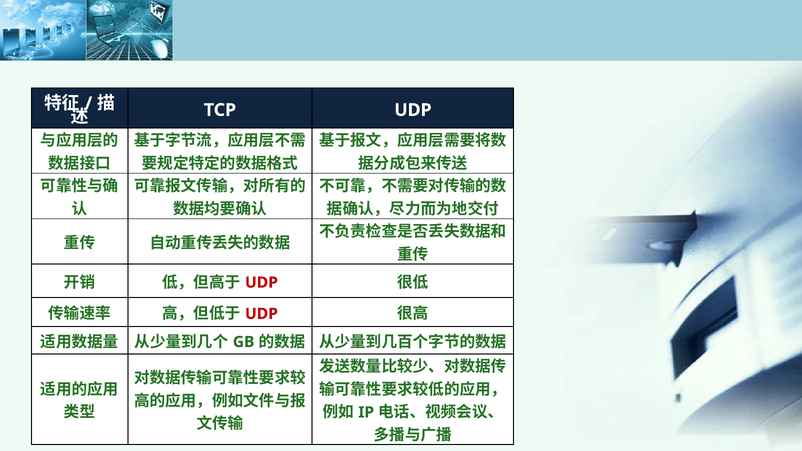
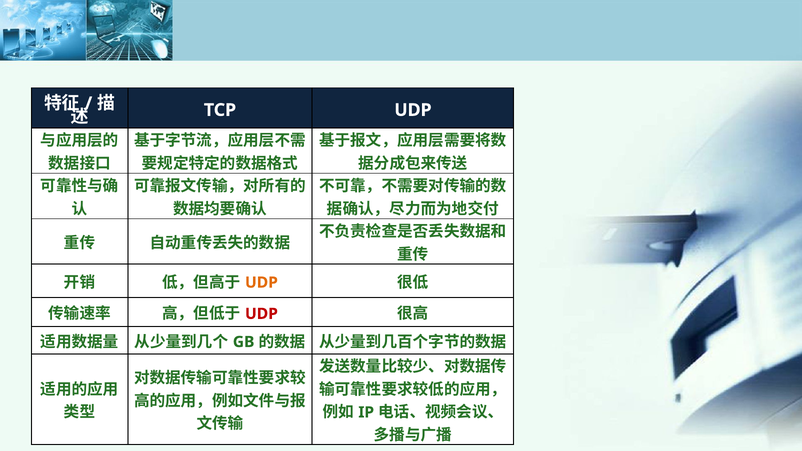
UDP colour: red -> orange (261, 283)
